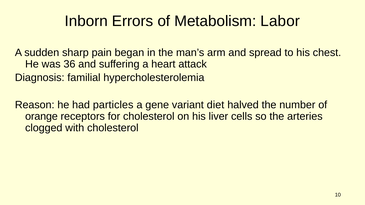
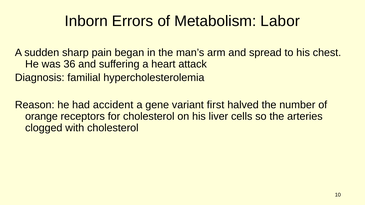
particles: particles -> accident (113, 105)
diet: diet -> first (216, 105)
